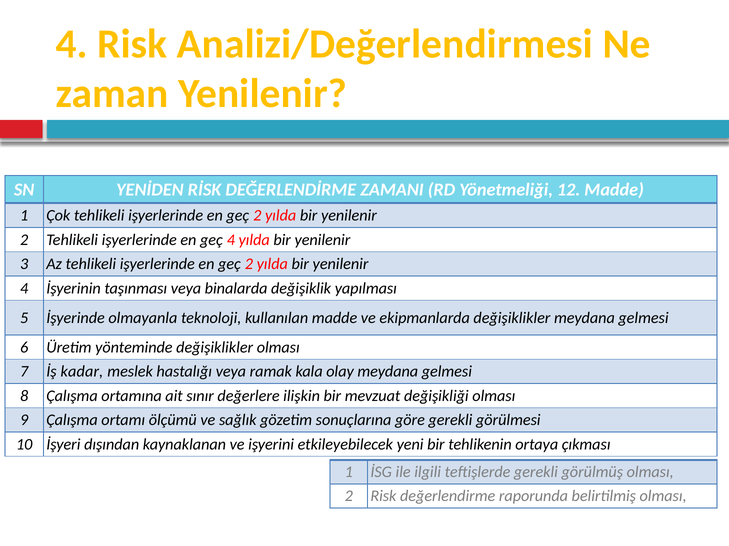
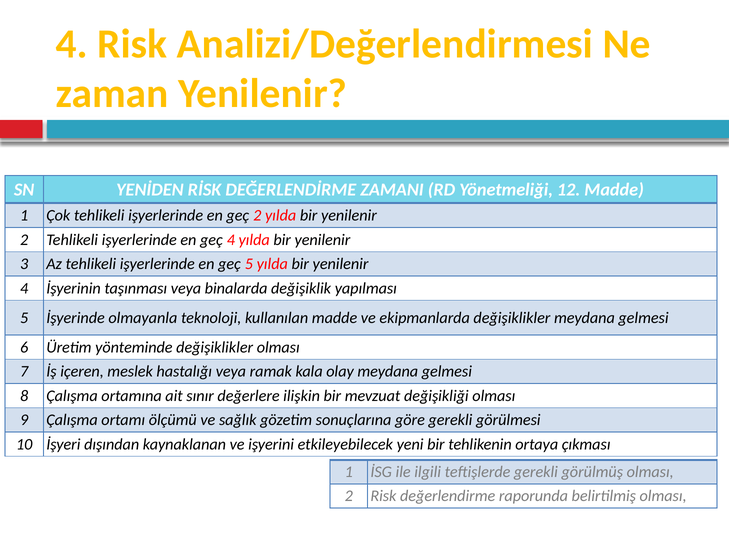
2: 2 -> 5 (249, 264)
kadar: kadar -> içeren (82, 372)
